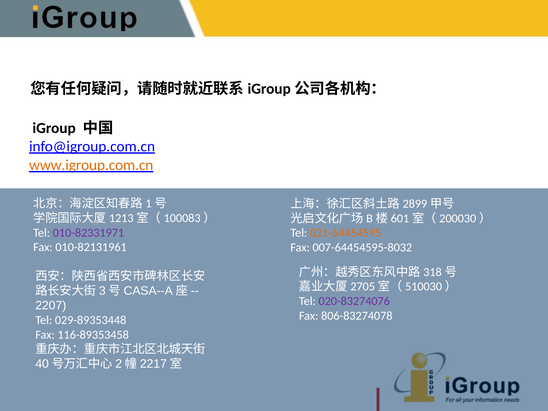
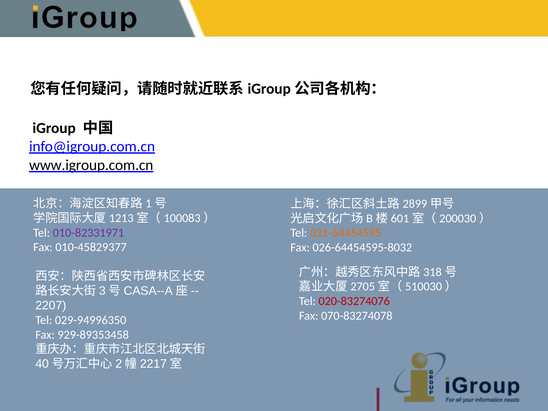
www.igroup.com.cn colour: orange -> black (91, 165)
010-82131961: 010-82131961 -> 010-45829377 (91, 247)
007-64454595-8032: 007-64454595-8032 -> 026-64454595-8032 (362, 248)
020-83274076 colour: purple -> red (354, 301)
806-83274078: 806-83274078 -> 070-83274078 (357, 316)
029-89353448: 029-89353448 -> 029-94996350 (91, 320)
116-89353458: 116-89353458 -> 929-89353458 (93, 335)
